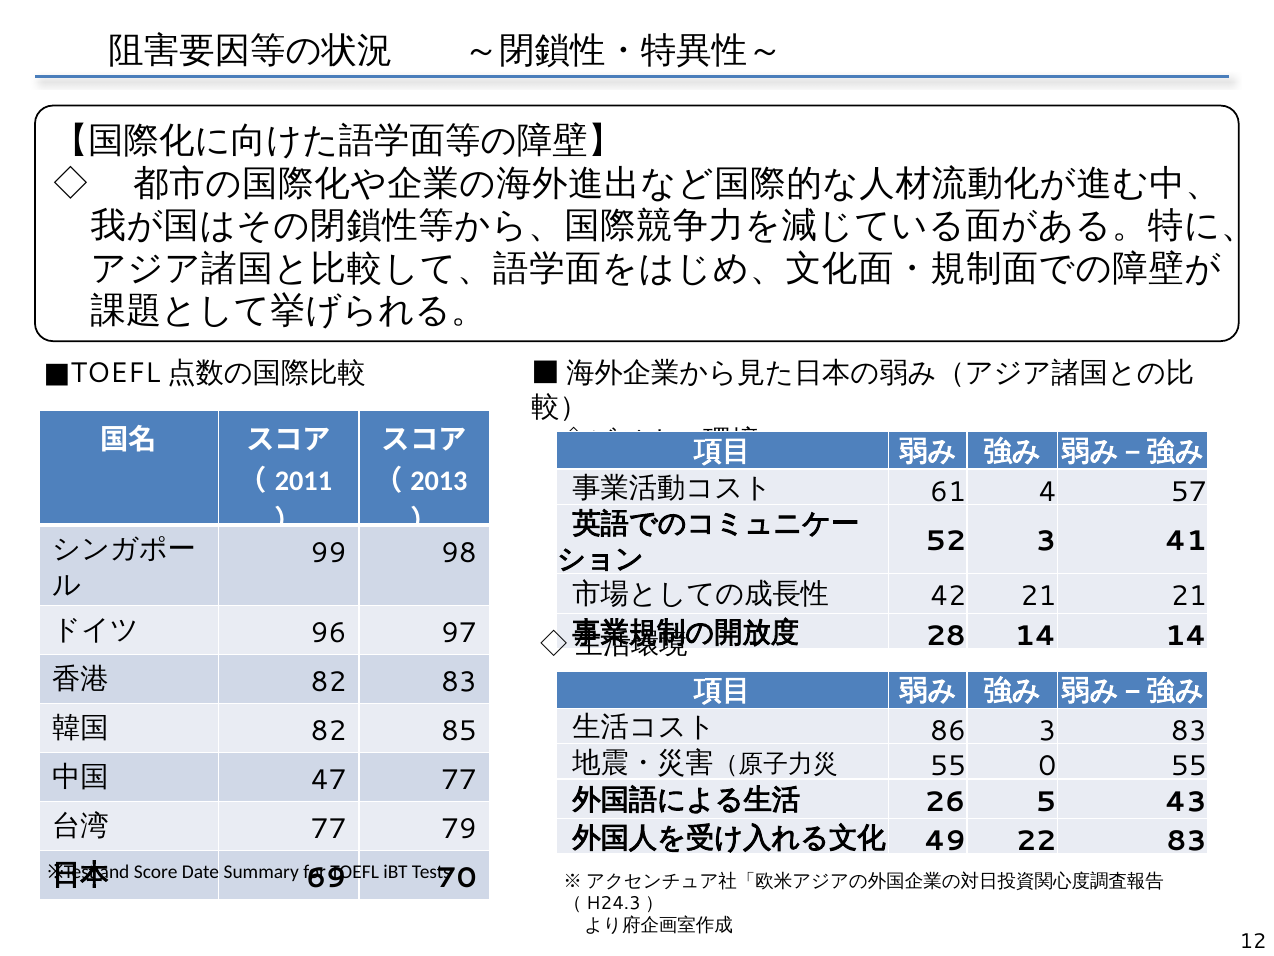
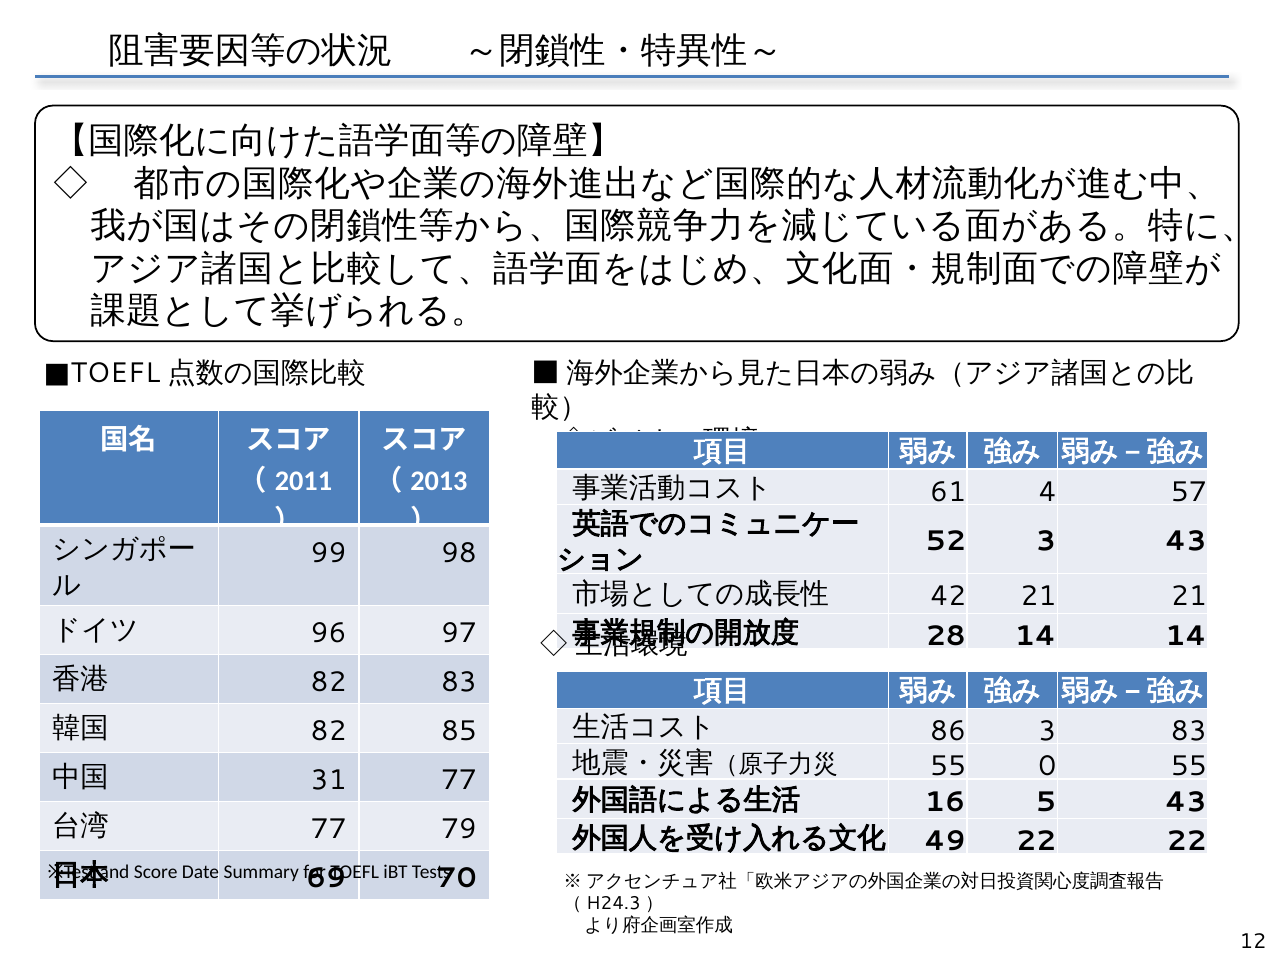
3 41: 41 -> 43 (1186, 541)
47: 47 -> 31 (329, 780)
26: 26 -> 16 (945, 801)
22 83: 83 -> 22 (1186, 841)
